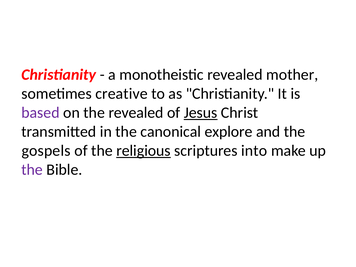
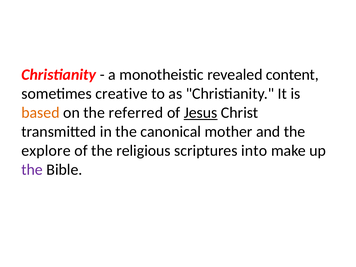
mother: mother -> content (292, 75)
based colour: purple -> orange (40, 113)
the revealed: revealed -> referred (136, 113)
explore: explore -> mother (228, 132)
gospels: gospels -> explore (46, 151)
religious underline: present -> none (143, 151)
